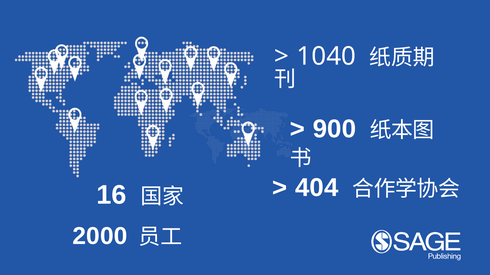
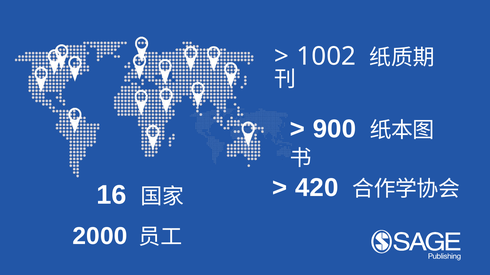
1040: 1040 -> 1002 (326, 56)
404: 404 -> 420 (317, 188)
